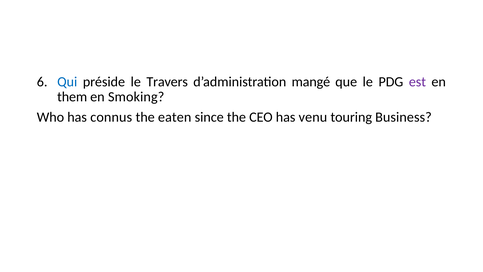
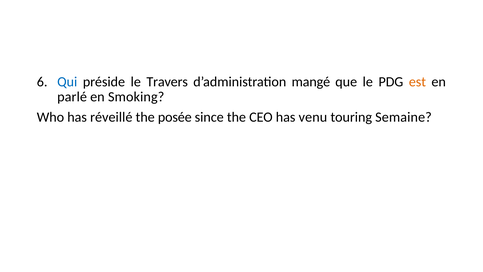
est colour: purple -> orange (417, 82)
them: them -> parlé (72, 97)
connus: connus -> réveillé (111, 117)
eaten: eaten -> posée (175, 117)
Business: Business -> Semaine (403, 117)
